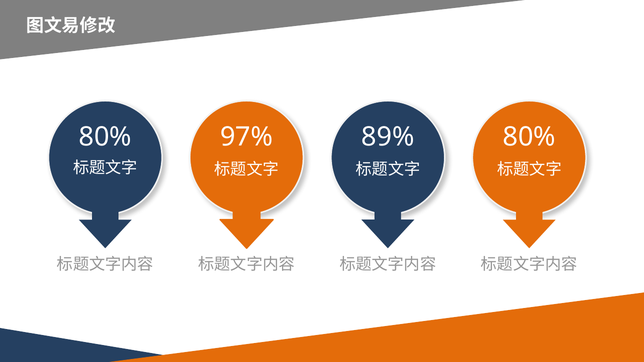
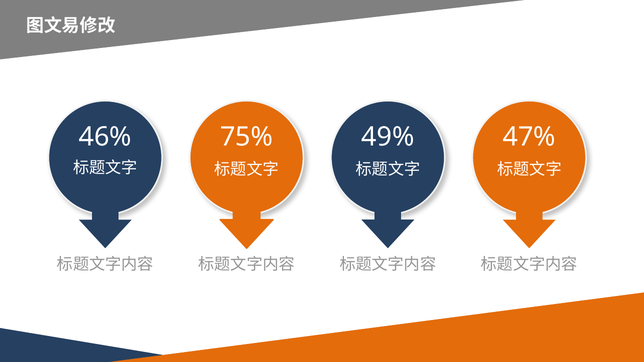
80%: 80% -> 46% (105, 137)
97%: 97% -> 75% (247, 137)
89%: 89% -> 49% (388, 137)
80%: 80% -> 47% (529, 137)
